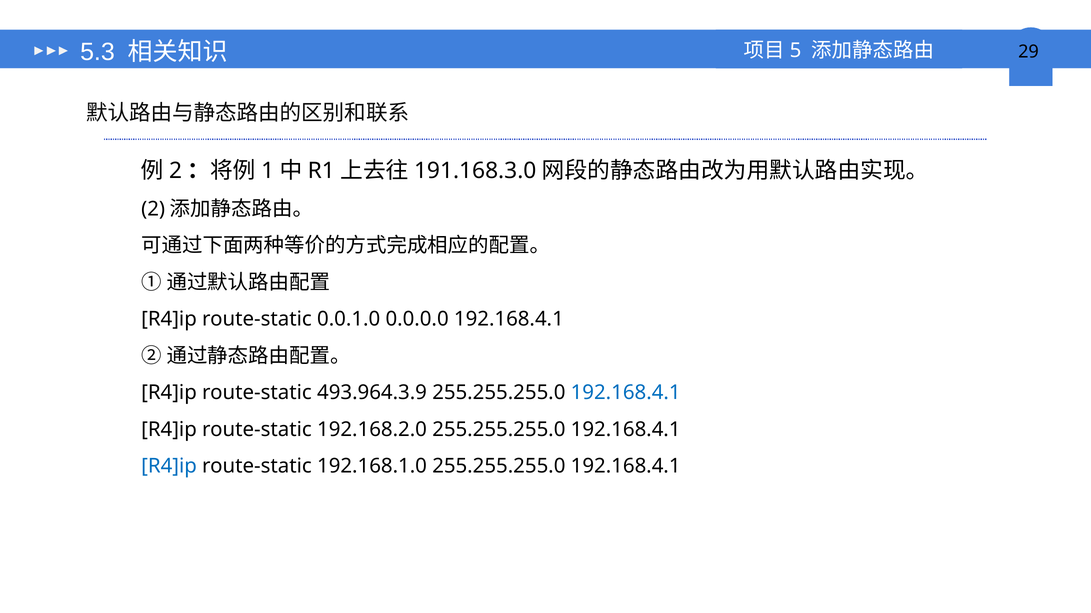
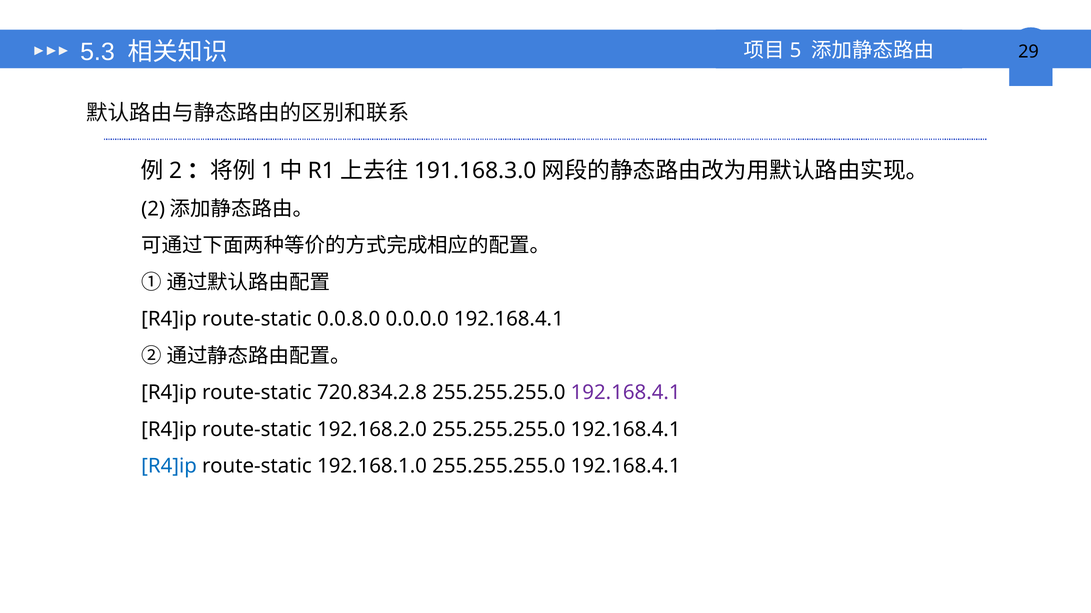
0.0.1.0: 0.0.1.0 -> 0.0.8.0 (349, 319)
493.964.3.9: 493.964.3.9 -> 720.834.2.8 (372, 393)
192.168.4.1 colour: blue -> purple (626, 393)
